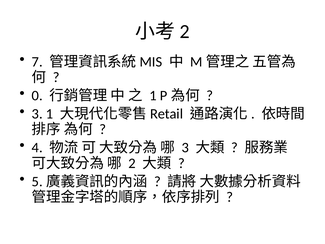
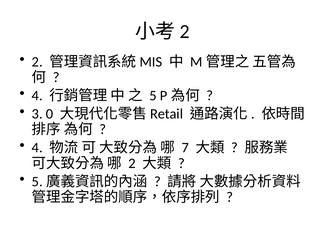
7: 7 -> 2 (37, 62)
0: 0 -> 4 (37, 96)
1: 1 -> 5 (153, 96)
3 1: 1 -> 0 (50, 114)
3: 3 -> 7 (185, 148)
